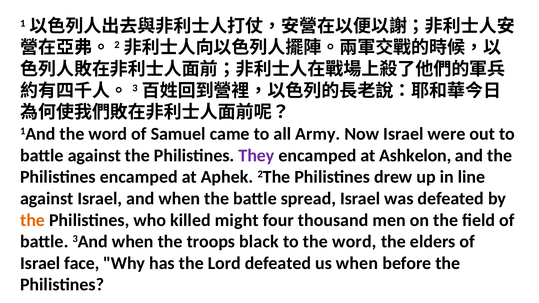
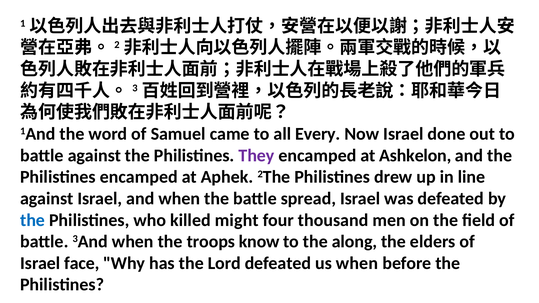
Army: Army -> Every (318, 134)
were: were -> done (446, 134)
the colour: orange -> blue (33, 220)
black: black -> know (259, 242)
to the word: word -> along (354, 242)
